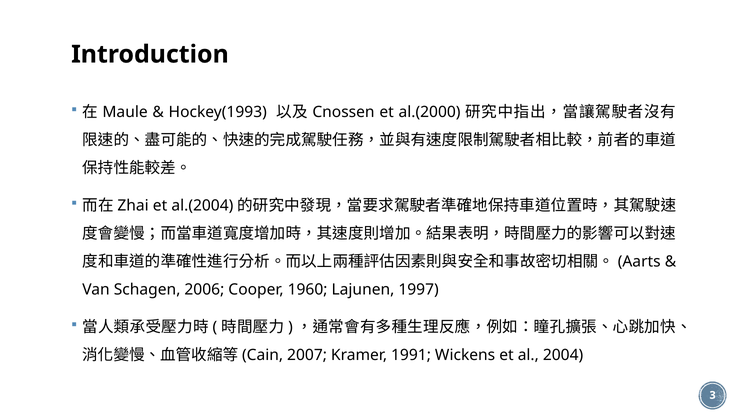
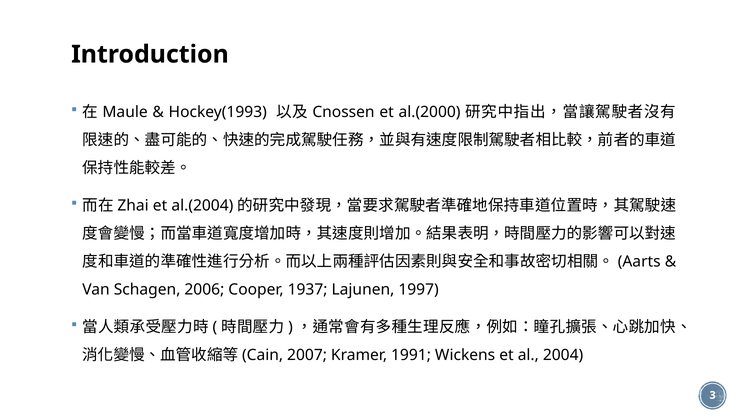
1960: 1960 -> 1937 (308, 290)
